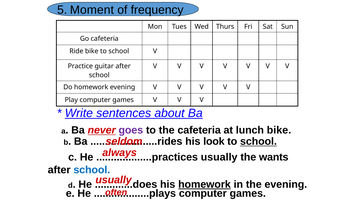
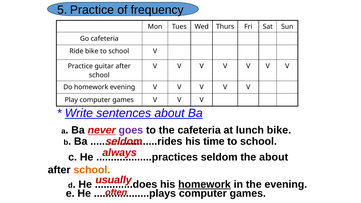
5 Moment: Moment -> Practice (92, 10)
look: look -> time (214, 141)
school underline: present -> none (258, 141)
usually: usually -> seldom (219, 157)
the wants: wants -> about (274, 157)
school colour: blue -> orange (92, 170)
